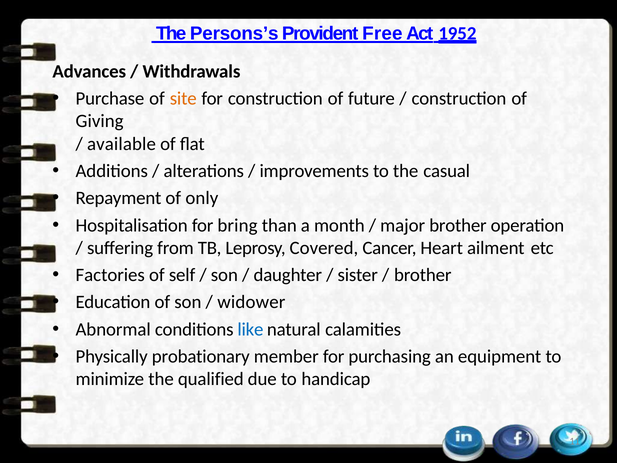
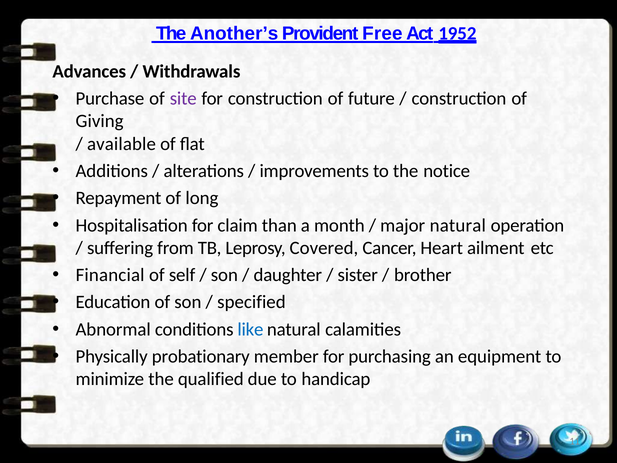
Persons’s: Persons’s -> Another’s (234, 34)
site colour: orange -> purple (183, 99)
casual: casual -> notice (447, 171)
only: only -> long (202, 198)
bring: bring -> claim (238, 225)
major brother: brother -> natural (458, 225)
Factories: Factories -> Financial (110, 275)
widower: widower -> specified (251, 302)
